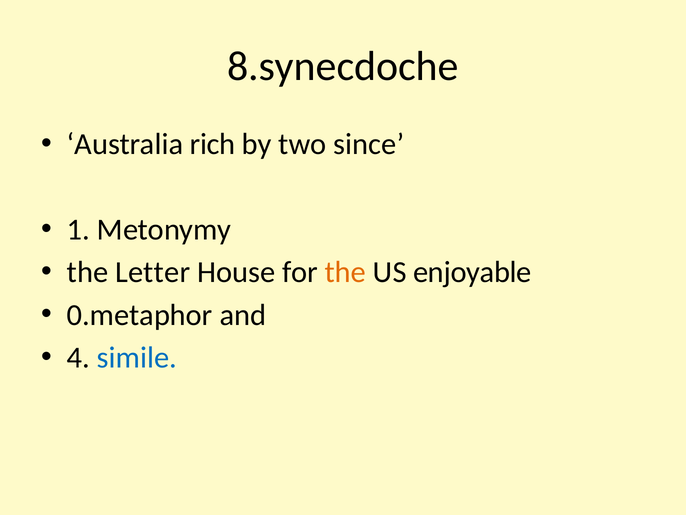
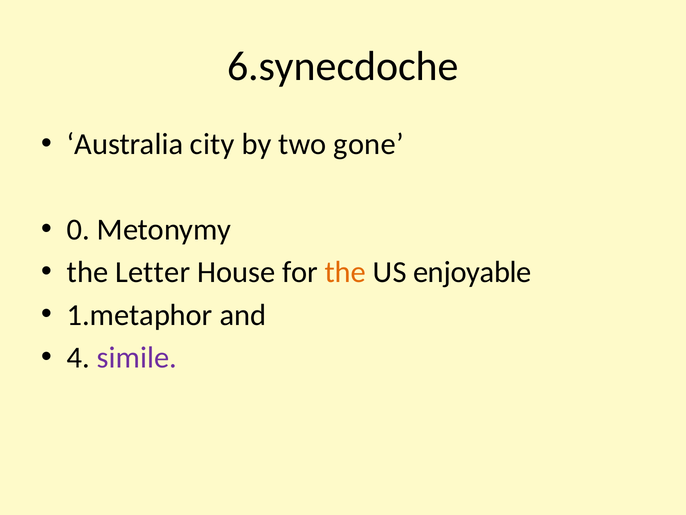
8.synecdoche: 8.synecdoche -> 6.synecdoche (343, 66)
rich: rich -> city (212, 144)
since: since -> gone (369, 144)
1: 1 -> 0 (78, 229)
0.metaphor: 0.metaphor -> 1.metaphor (140, 315)
simile colour: blue -> purple (137, 357)
